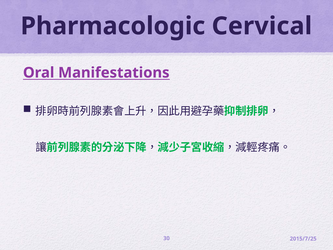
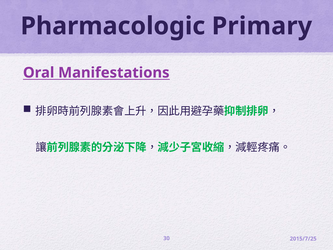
Cervical: Cervical -> Primary (262, 26)
